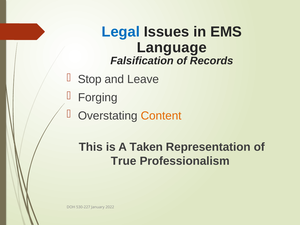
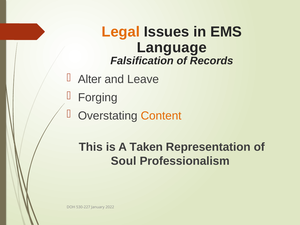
Legal colour: blue -> orange (121, 32)
Stop: Stop -> Alter (90, 79)
True: True -> Soul (124, 161)
